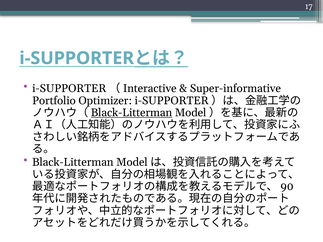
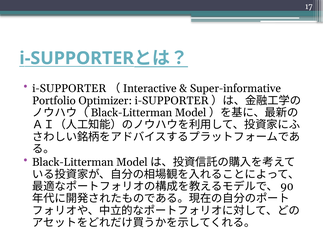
Black-Litterman underline: present -> none (132, 113)
